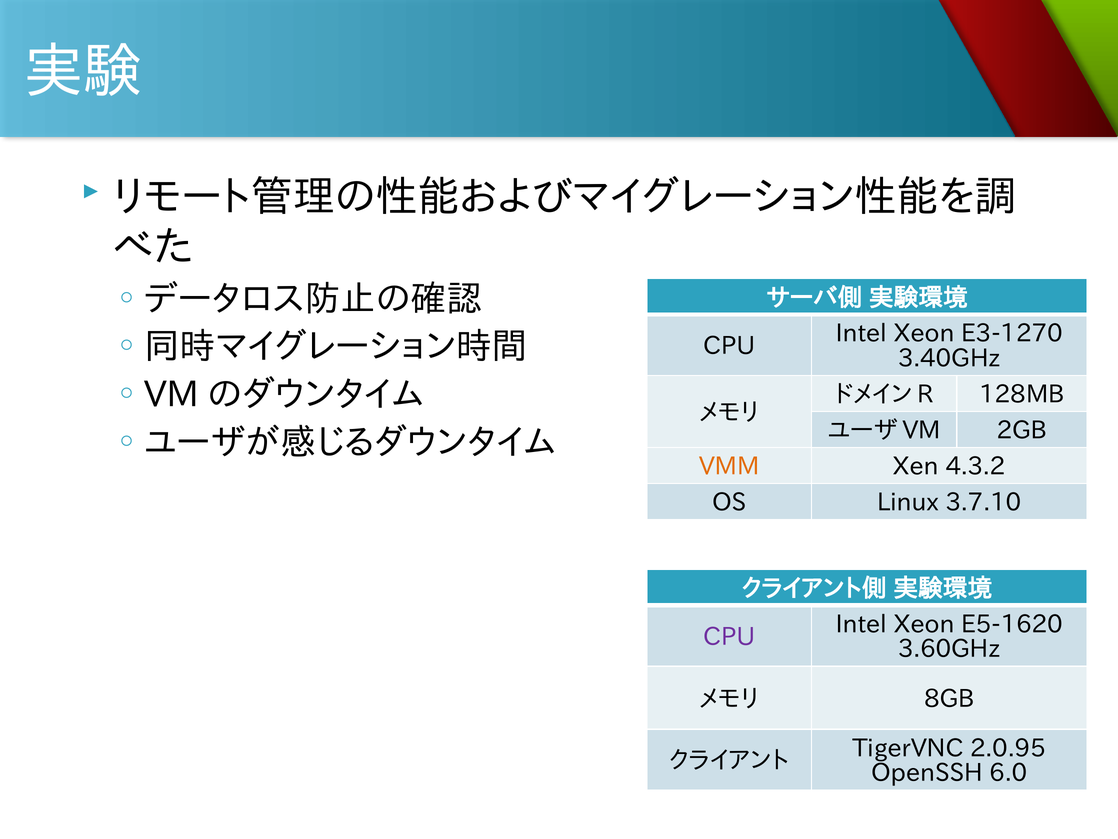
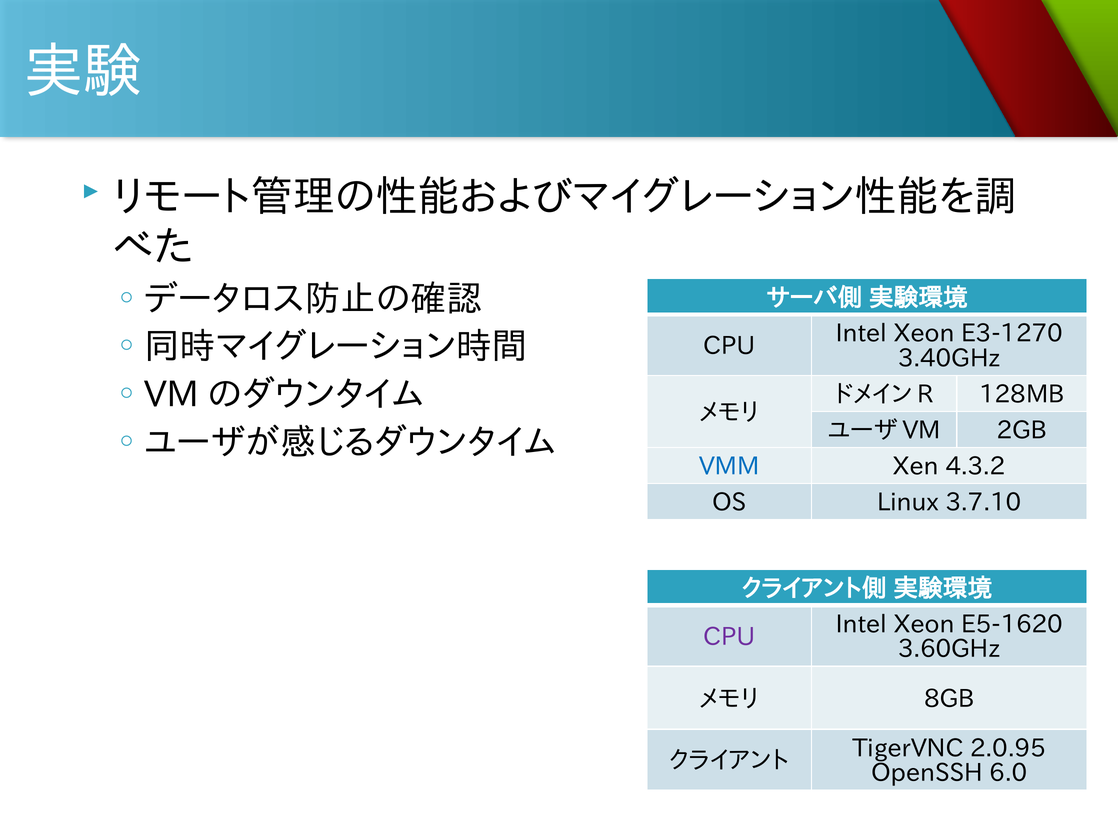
VMM colour: orange -> blue (729, 466)
